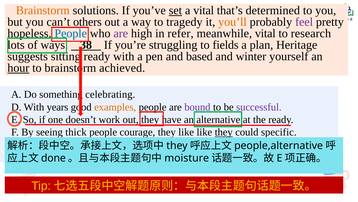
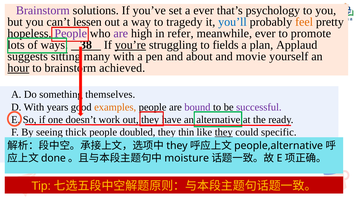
Brainstorm colour: orange -> purple (43, 10)
set underline: present -> none (175, 10)
a vital: vital -> ever (204, 10)
determined: determined -> psychology (273, 10)
others: others -> lessen (87, 22)
you’ll colour: orange -> blue (232, 22)
feel colour: purple -> orange (304, 22)
People colour: blue -> purple (71, 33)
meanwhile vital: vital -> ever (265, 33)
research: research -> promote (311, 33)
you’re underline: none -> present (130, 45)
Heritage: Heritage -> Applaud (297, 45)
ready: ready -> many (97, 56)
based: based -> about (199, 56)
and winter: winter -> movie (251, 56)
celebrating: celebrating -> themselves (110, 94)
courage: courage -> doubled (137, 132)
they like: like -> thin (186, 132)
